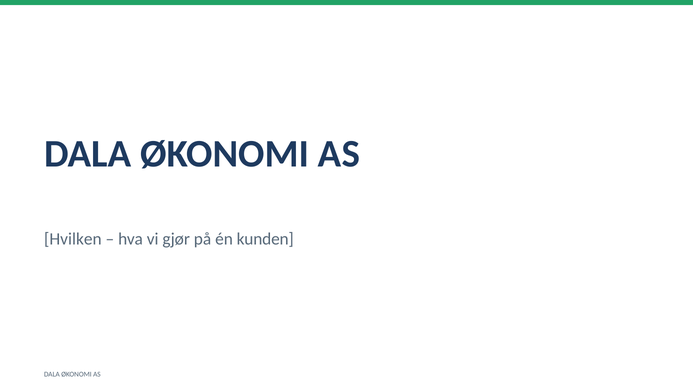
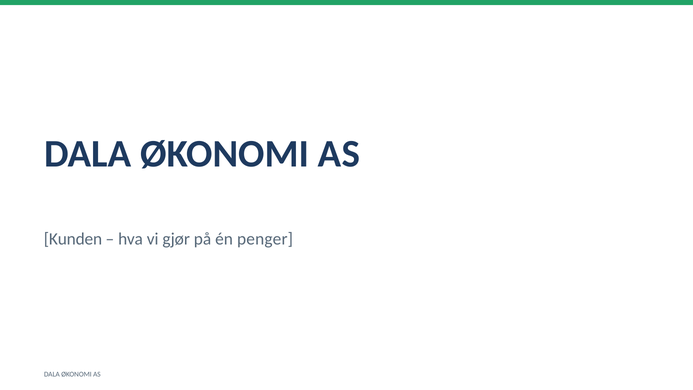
Hvilken: Hvilken -> Kunden (73, 239)
kunden: kunden -> penger (265, 239)
